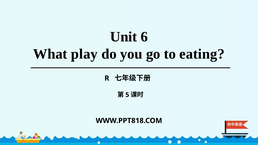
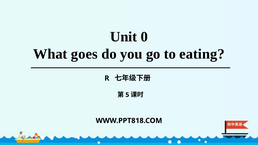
6: 6 -> 0 (144, 37)
play: play -> goes (84, 54)
